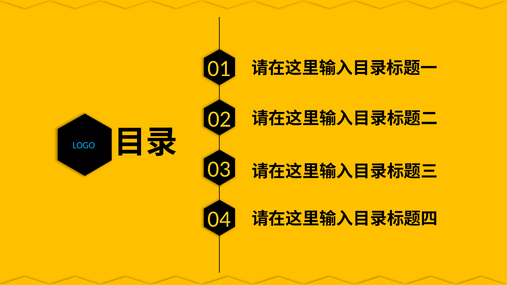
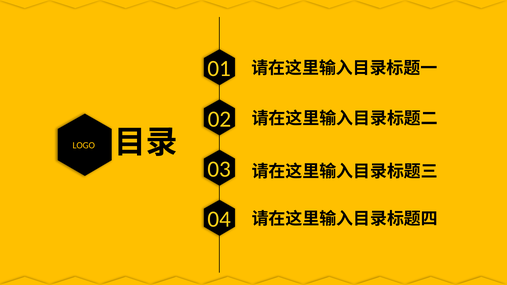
LOGO colour: light blue -> yellow (84, 145)
